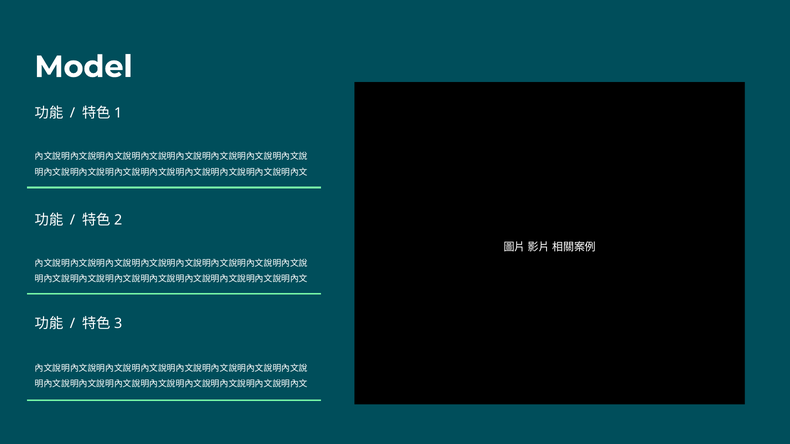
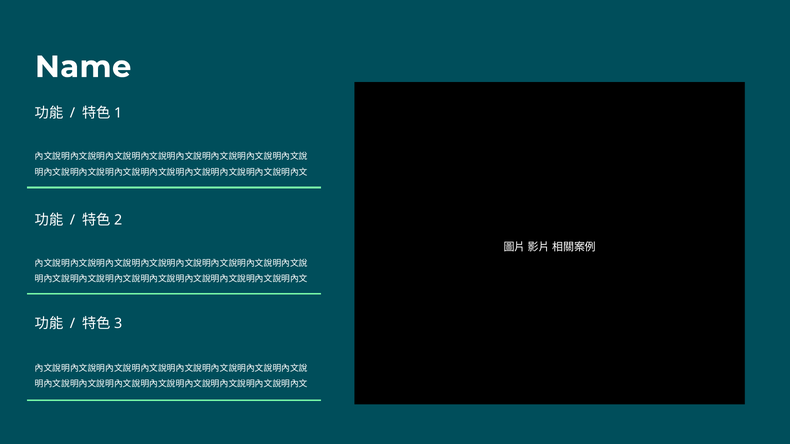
Model: Model -> Name (83, 67)
